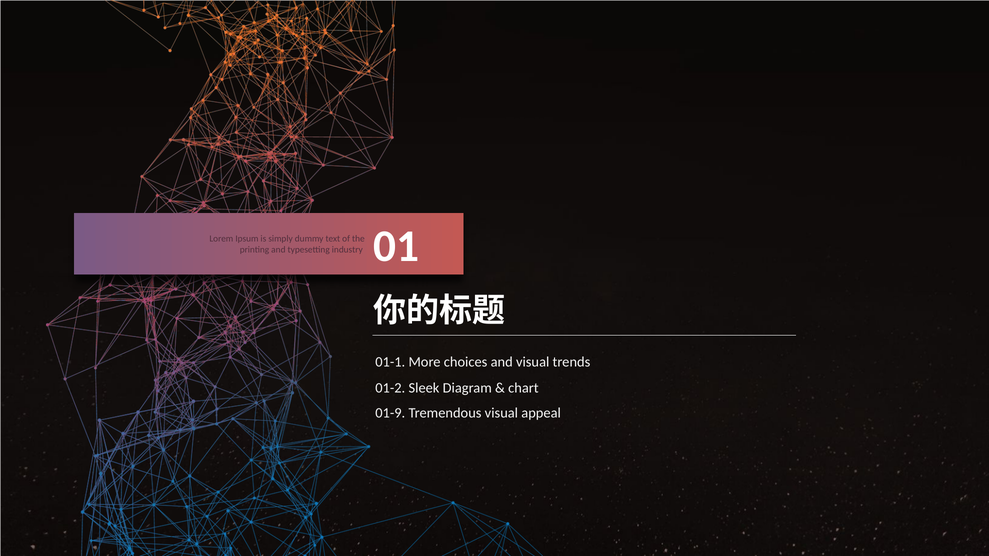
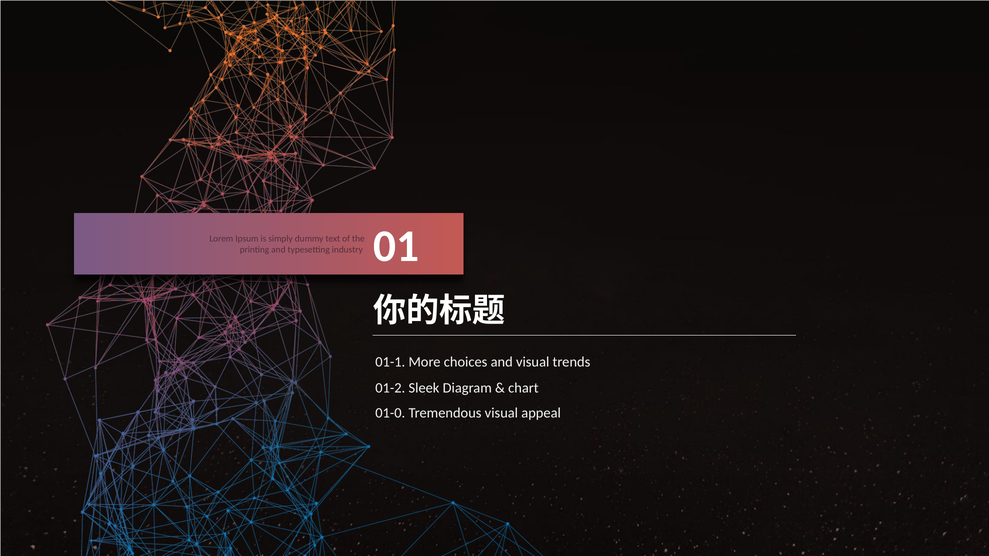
01-9: 01-9 -> 01-0 (390, 413)
